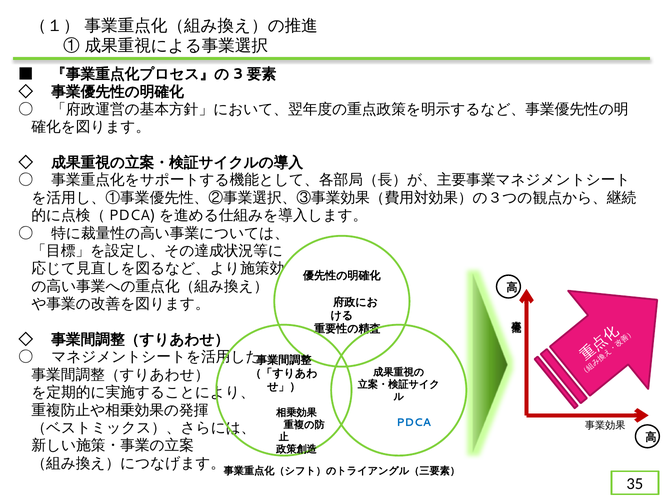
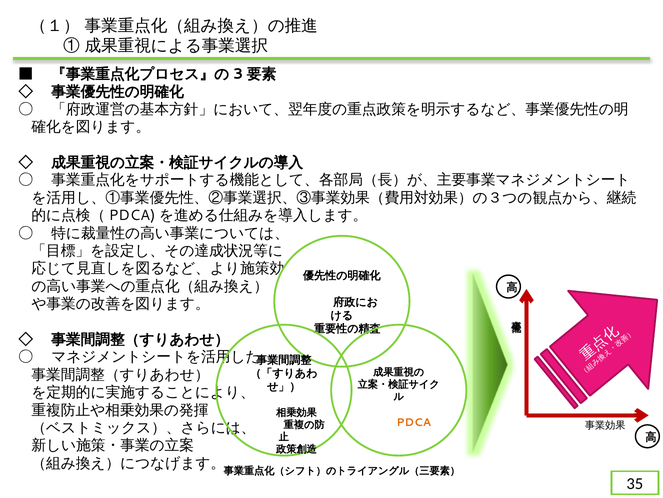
PDCA colour: blue -> orange (414, 422)
